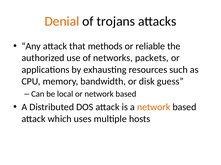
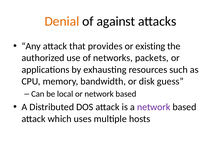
trojans: trojans -> against (116, 21)
methods: methods -> provides (105, 46)
reliable: reliable -> existing (150, 46)
network colour: orange -> purple (154, 108)
